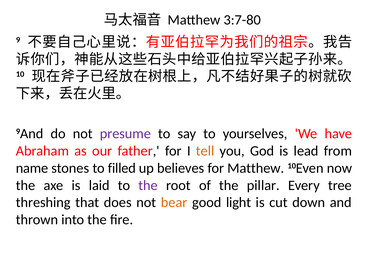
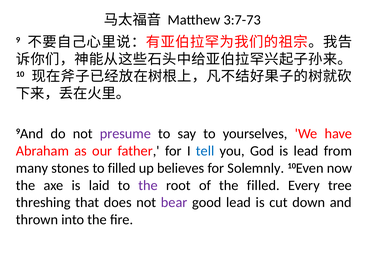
3:7-80: 3:7-80 -> 3:7-73 (242, 20)
tell colour: orange -> blue (205, 151)
name: name -> many (32, 168)
for Matthew: Matthew -> Solemnly (256, 168)
the pillar: pillar -> filled (263, 185)
bear colour: orange -> purple (174, 202)
good light: light -> lead (238, 202)
